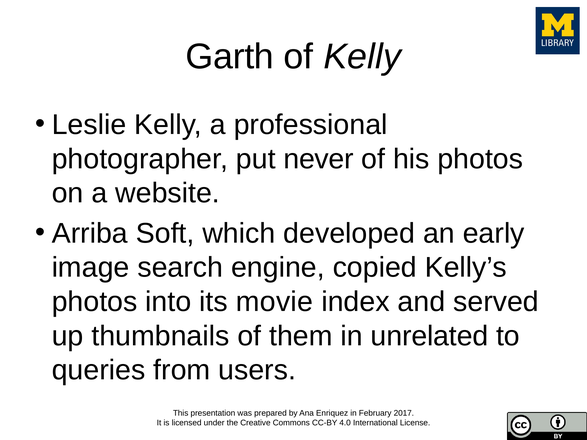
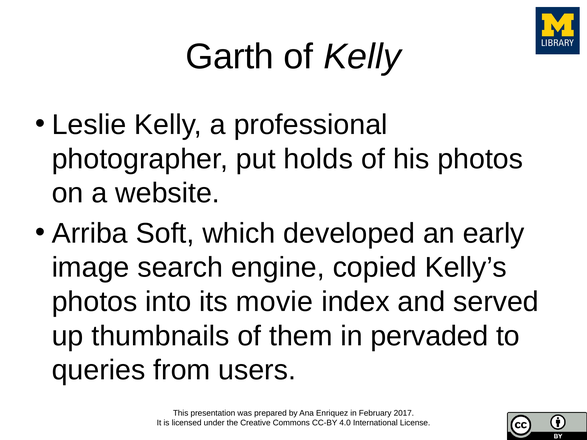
never: never -> holds (318, 159)
unrelated: unrelated -> pervaded (429, 336)
